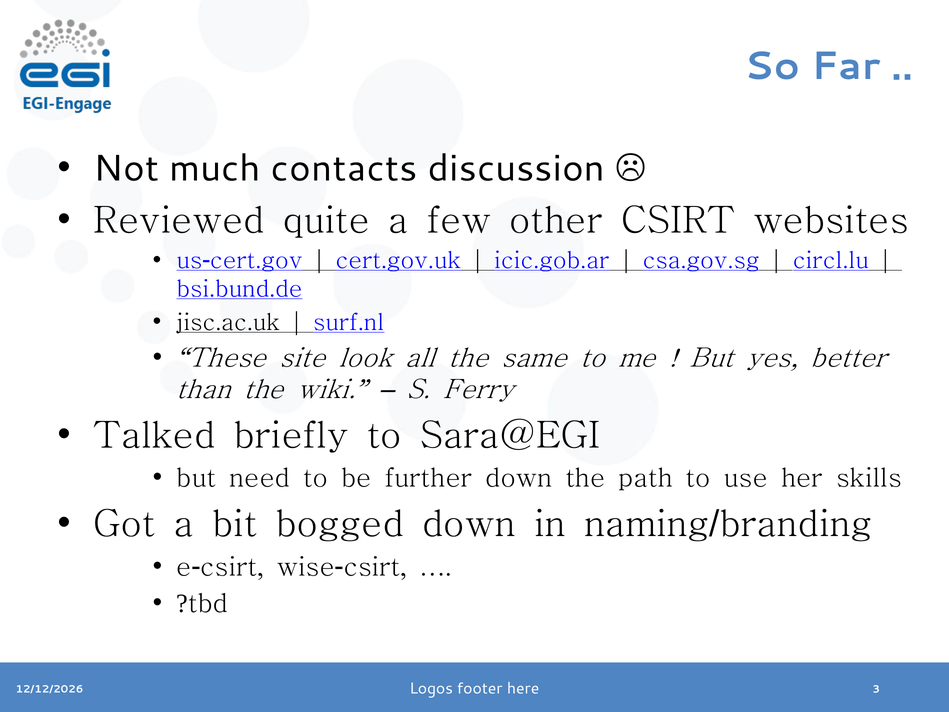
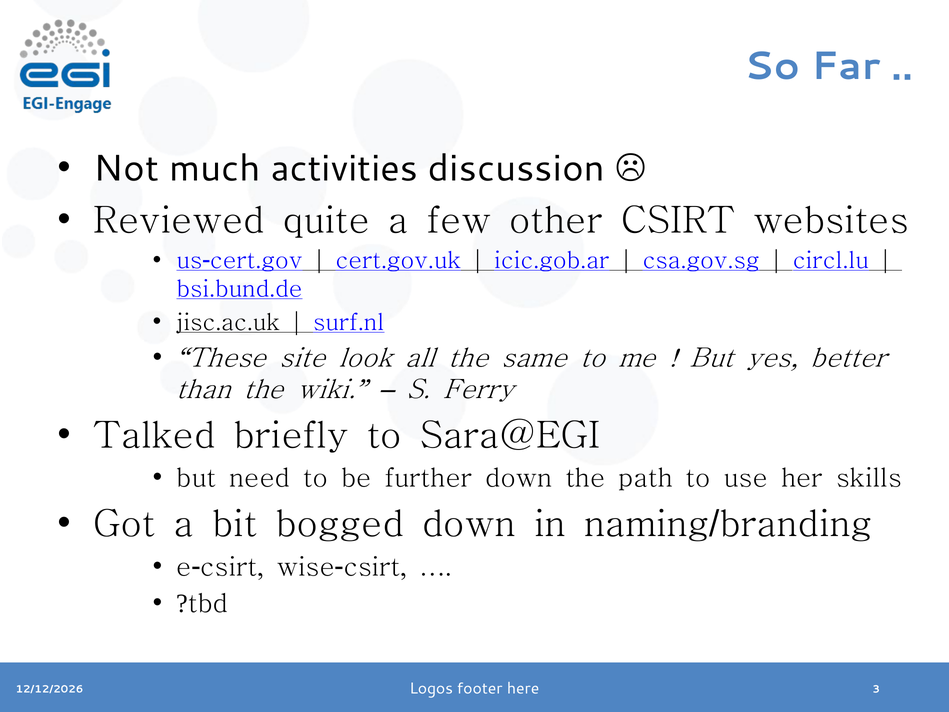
contacts: contacts -> activities (345, 169)
